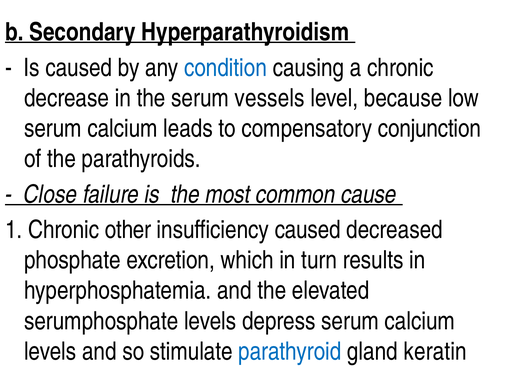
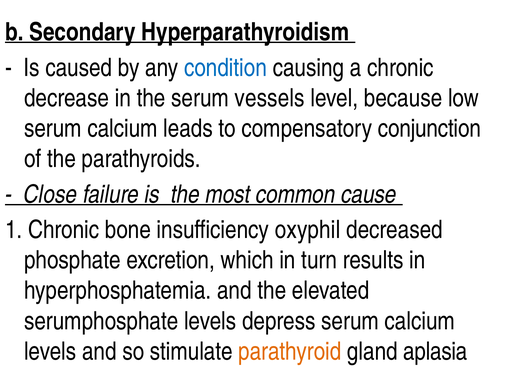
other: other -> bone (128, 229)
insufficiency caused: caused -> oxyphil (308, 229)
parathyroid colour: blue -> orange (290, 351)
keratin: keratin -> aplasia (435, 351)
